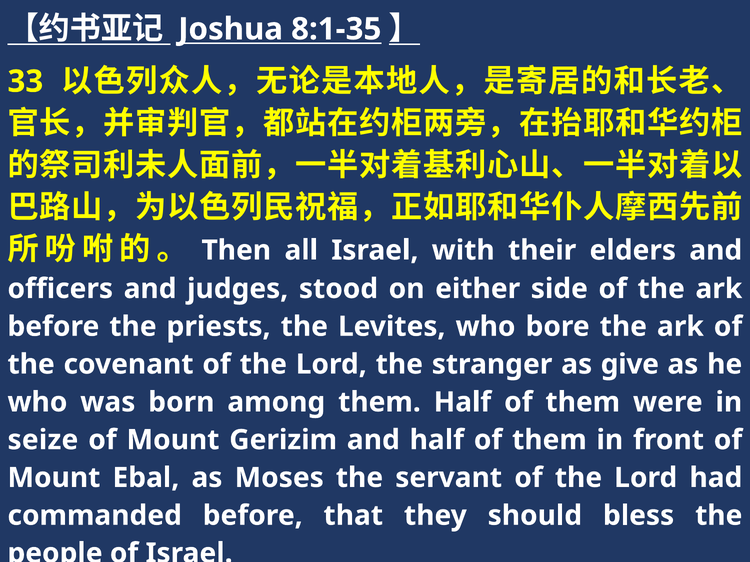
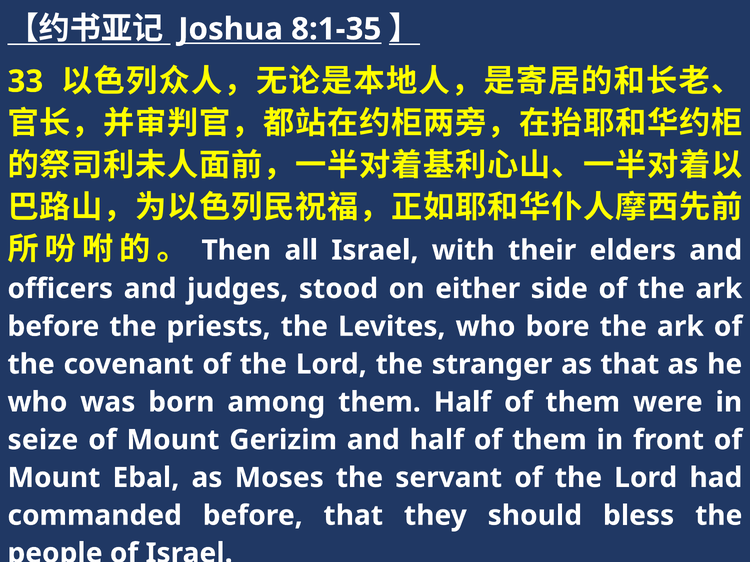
as give: give -> that (630, 365)
